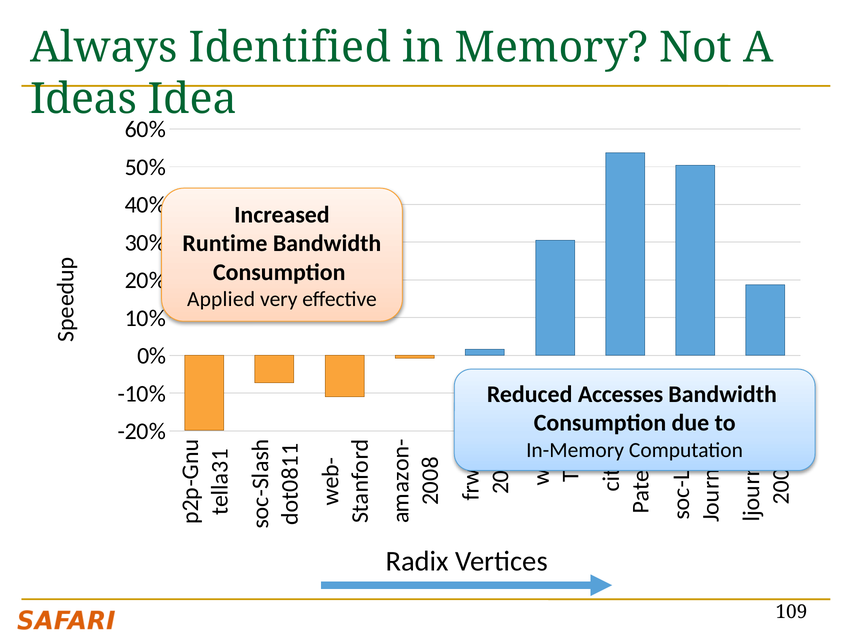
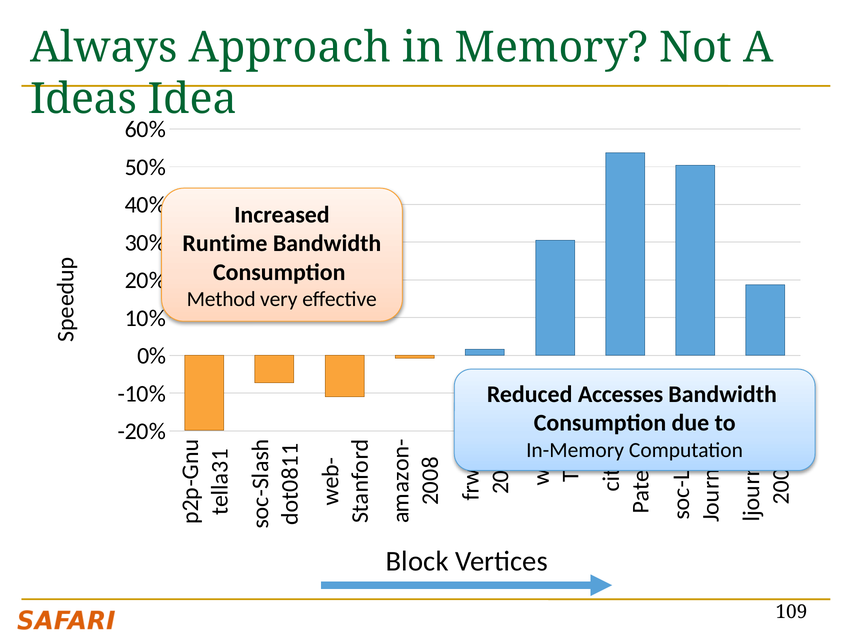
Identified: Identified -> Approach (290, 47)
Applied: Applied -> Method (221, 299)
Radix: Radix -> Block (417, 562)
